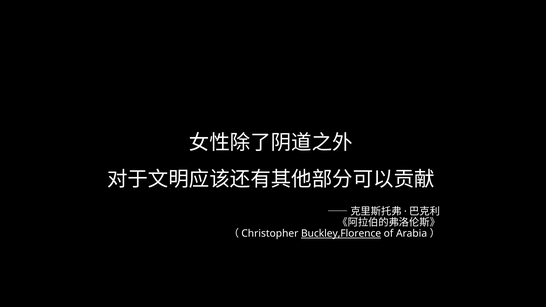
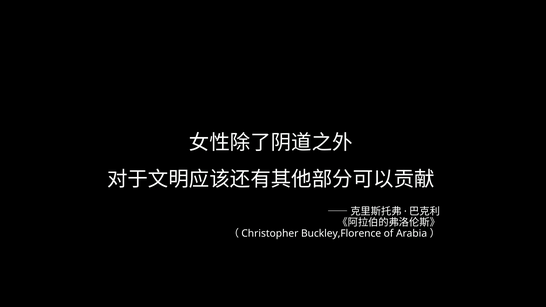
Buckley,Florence underline: present -> none (341, 234)
